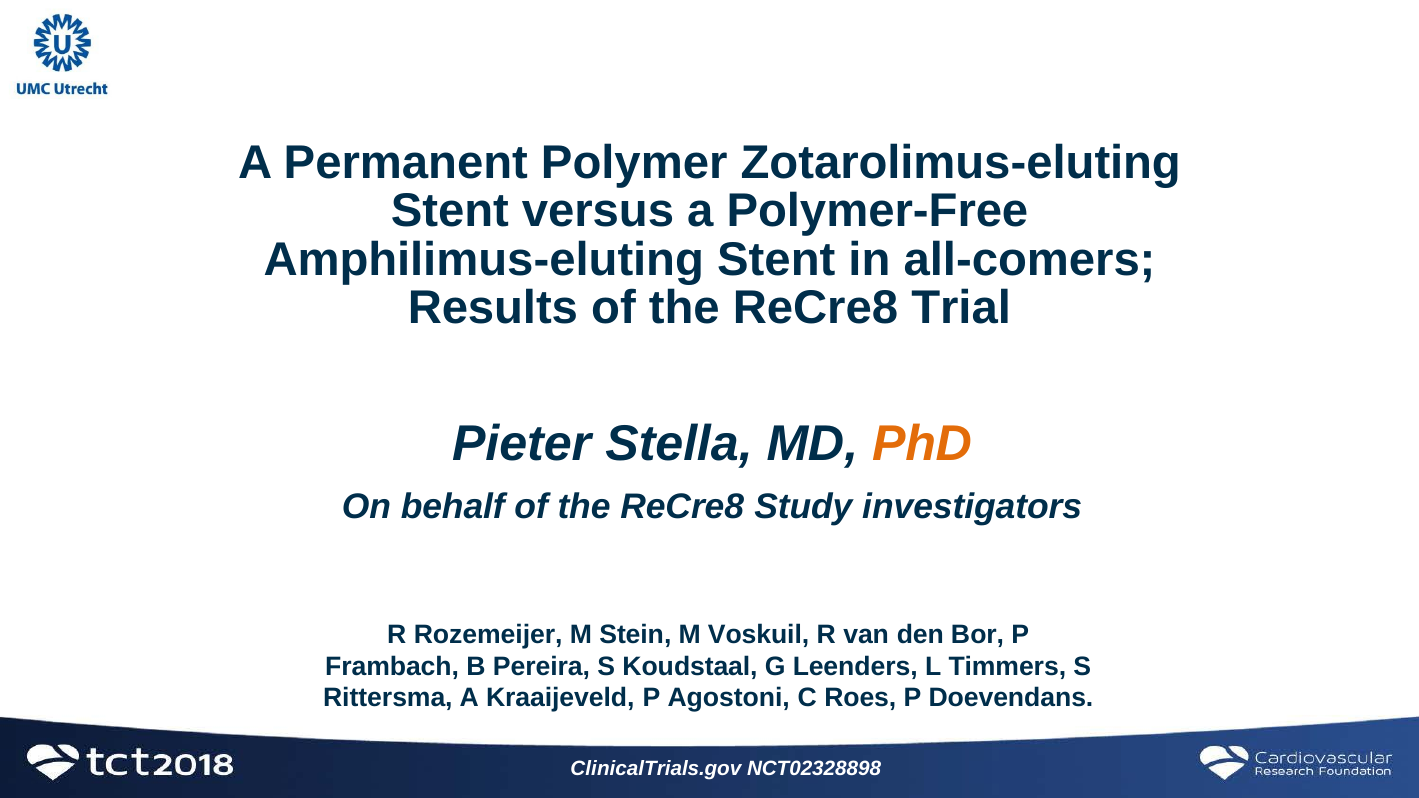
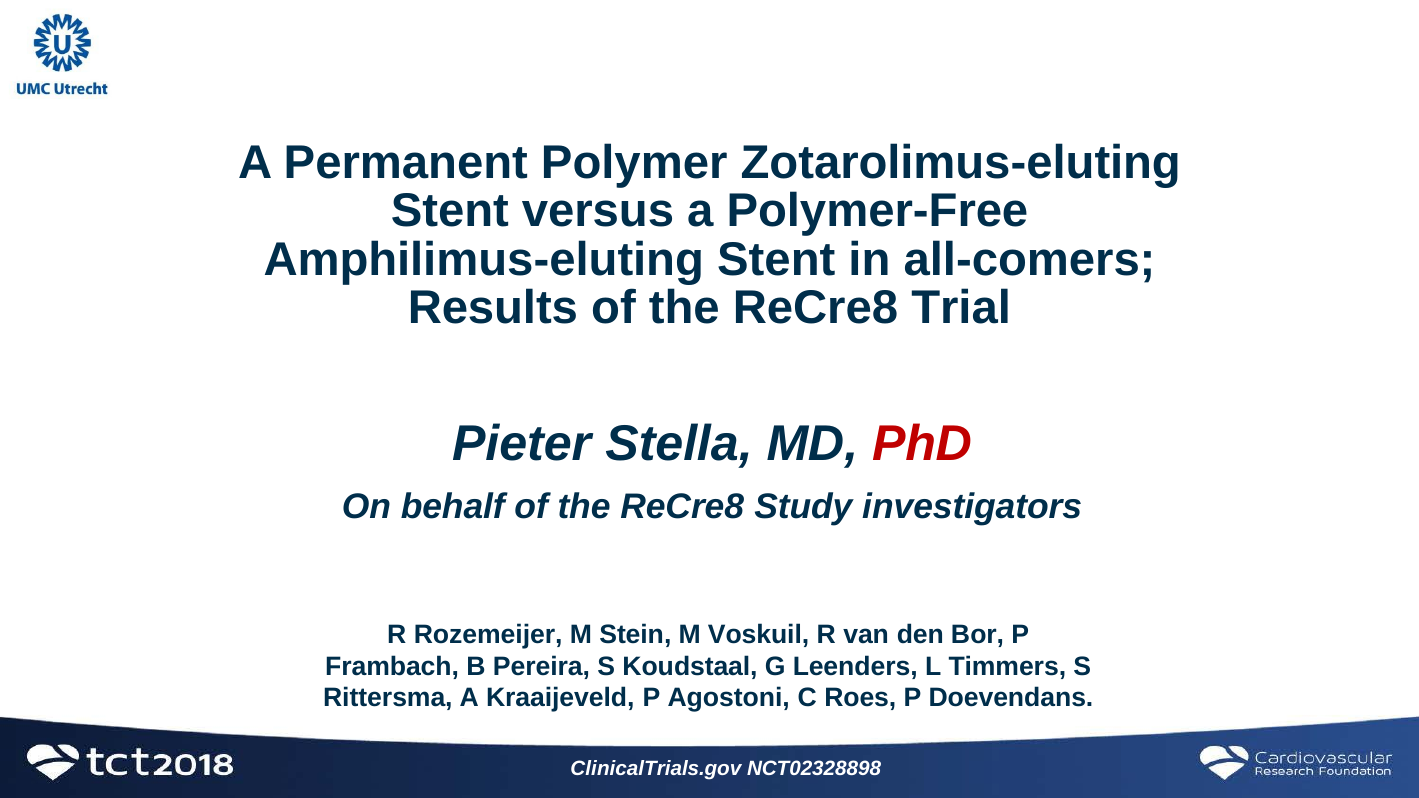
PhD colour: orange -> red (922, 444)
